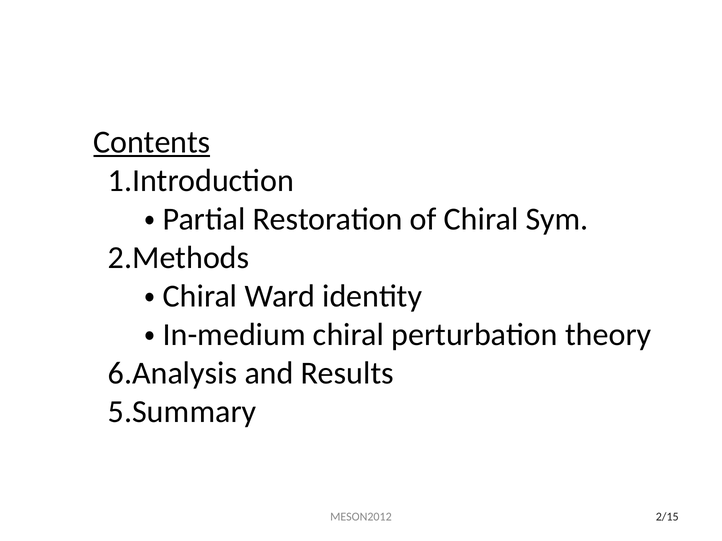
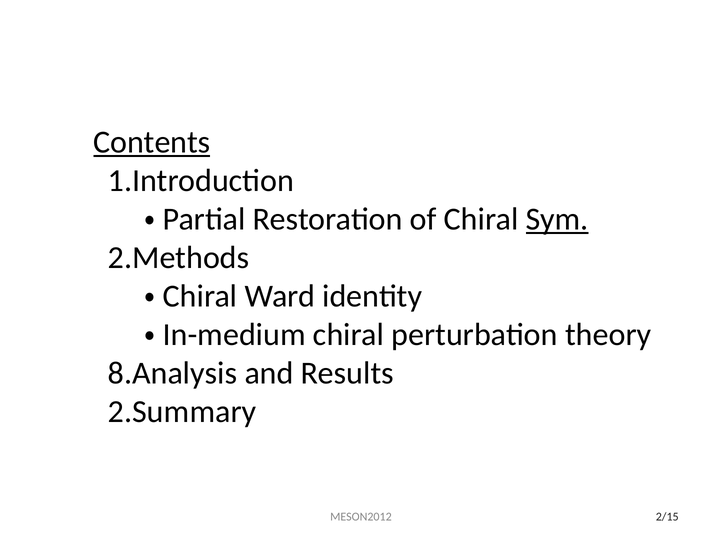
Sym underline: none -> present (557, 219)
6.Analysis: 6.Analysis -> 8.Analysis (173, 373)
5.Summary: 5.Summary -> 2.Summary (182, 412)
